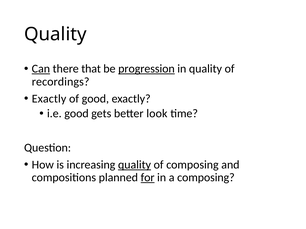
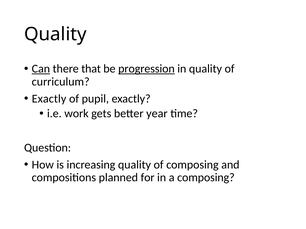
recordings: recordings -> curriculum (61, 82)
of good: good -> pupil (95, 99)
i.e good: good -> work (76, 114)
look: look -> year (157, 114)
quality underline: present -> none (135, 165)
for underline: present -> none (148, 178)
